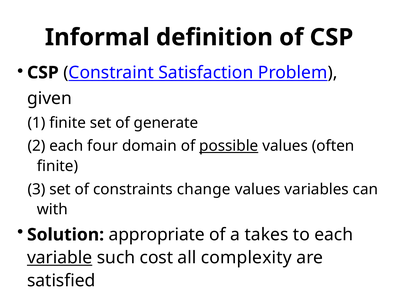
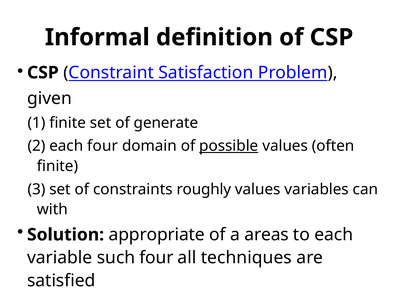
change: change -> roughly (204, 190)
takes: takes -> areas (267, 235)
variable underline: present -> none (60, 258)
such cost: cost -> four (156, 258)
complexity: complexity -> techniques (246, 258)
